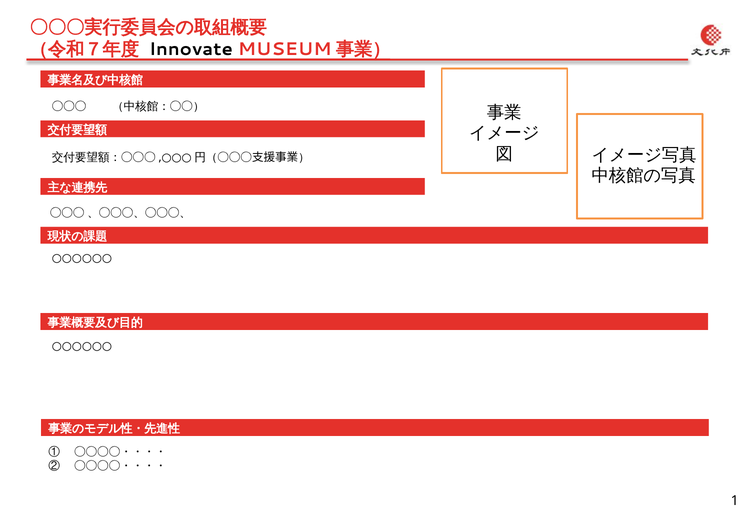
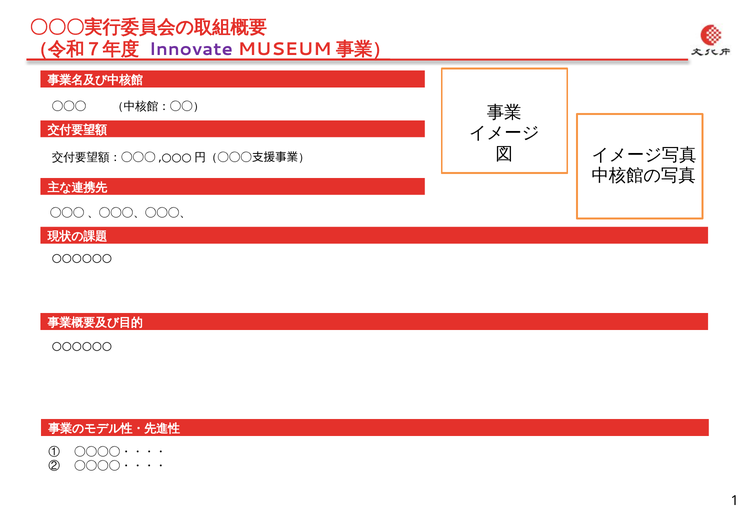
Innovate colour: black -> purple (191, 49)
